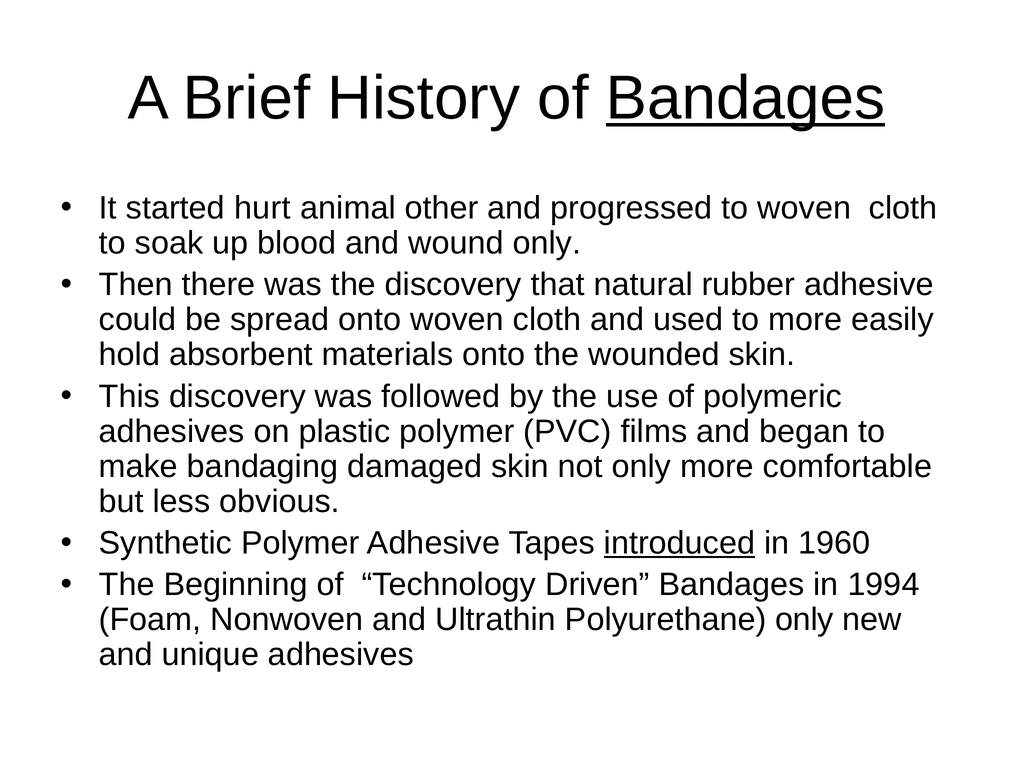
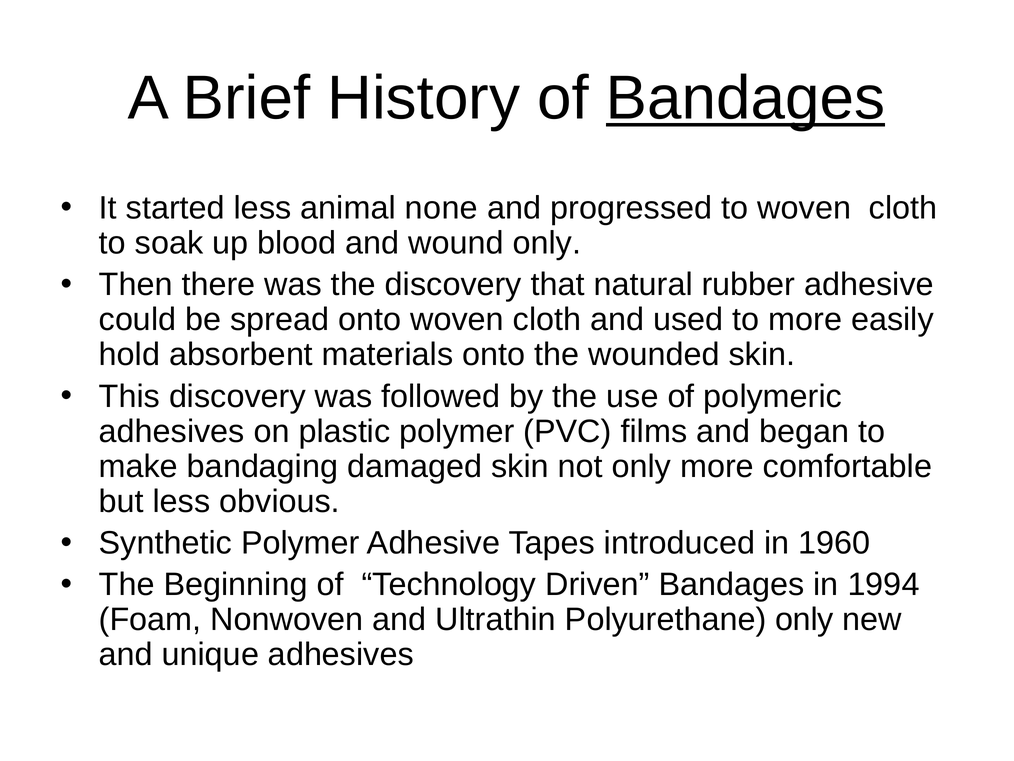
started hurt: hurt -> less (263, 208)
other: other -> none (441, 208)
introduced underline: present -> none (680, 543)
